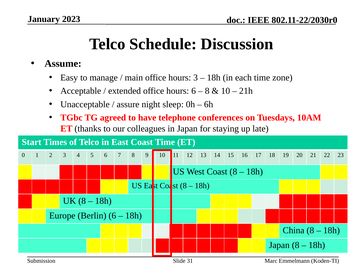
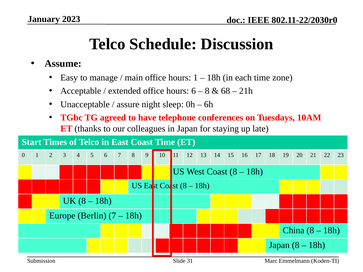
hours 3: 3 -> 1 (196, 78)
10: 10 -> 68 (226, 91)
Berlin 6: 6 -> 7 (112, 216)
